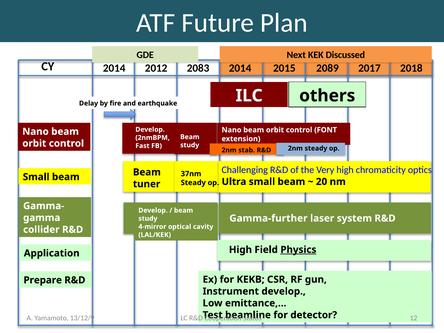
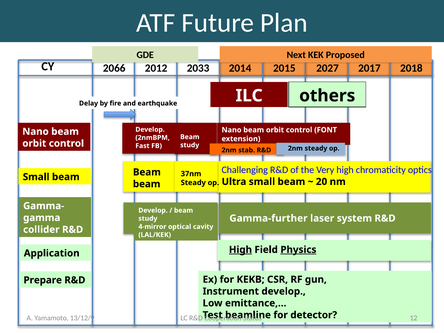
Discussed: Discussed -> Proposed (345, 55)
CY 2014: 2014 -> 2066 (114, 68)
2083: 2083 -> 2033 (198, 68)
2089: 2089 -> 2027 (327, 68)
tuner: tuner -> beam (147, 184)
High underline: none -> present (240, 250)
